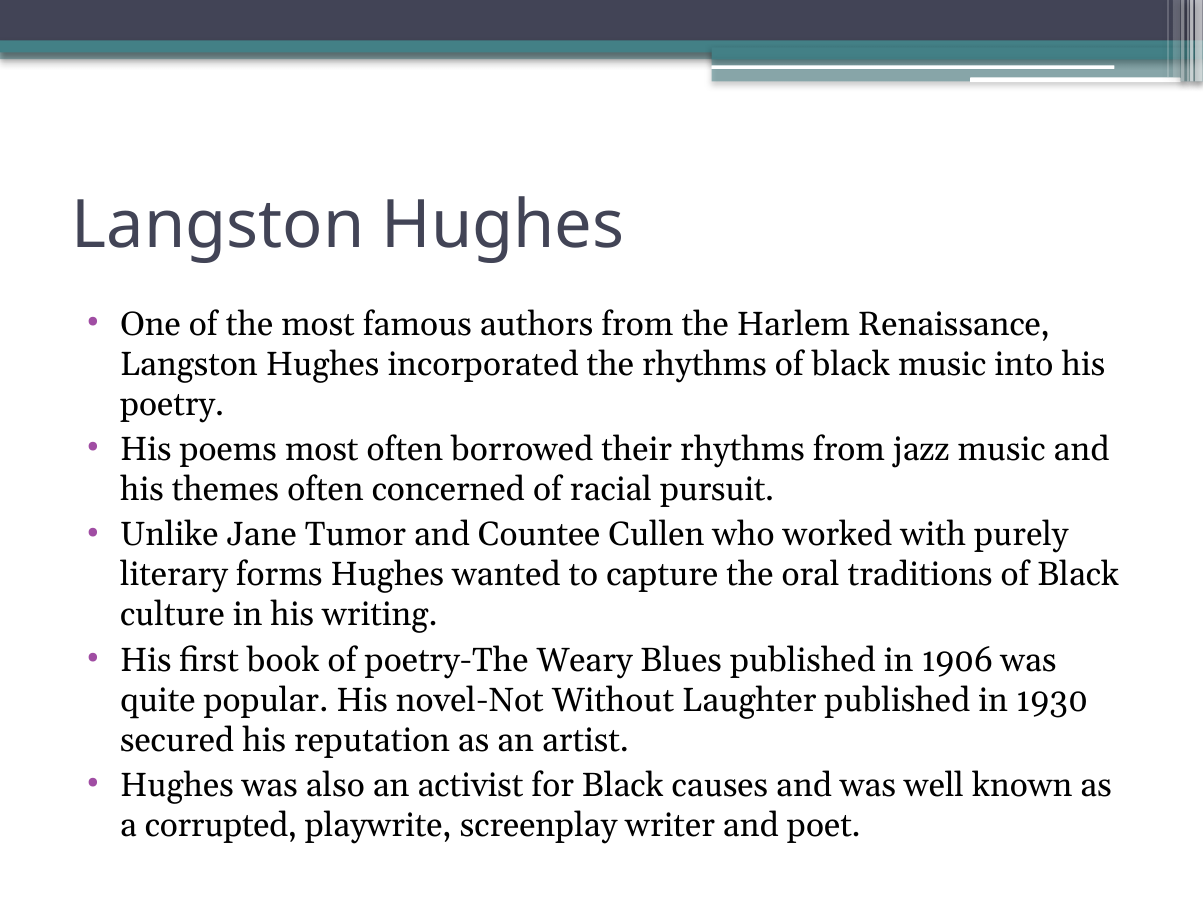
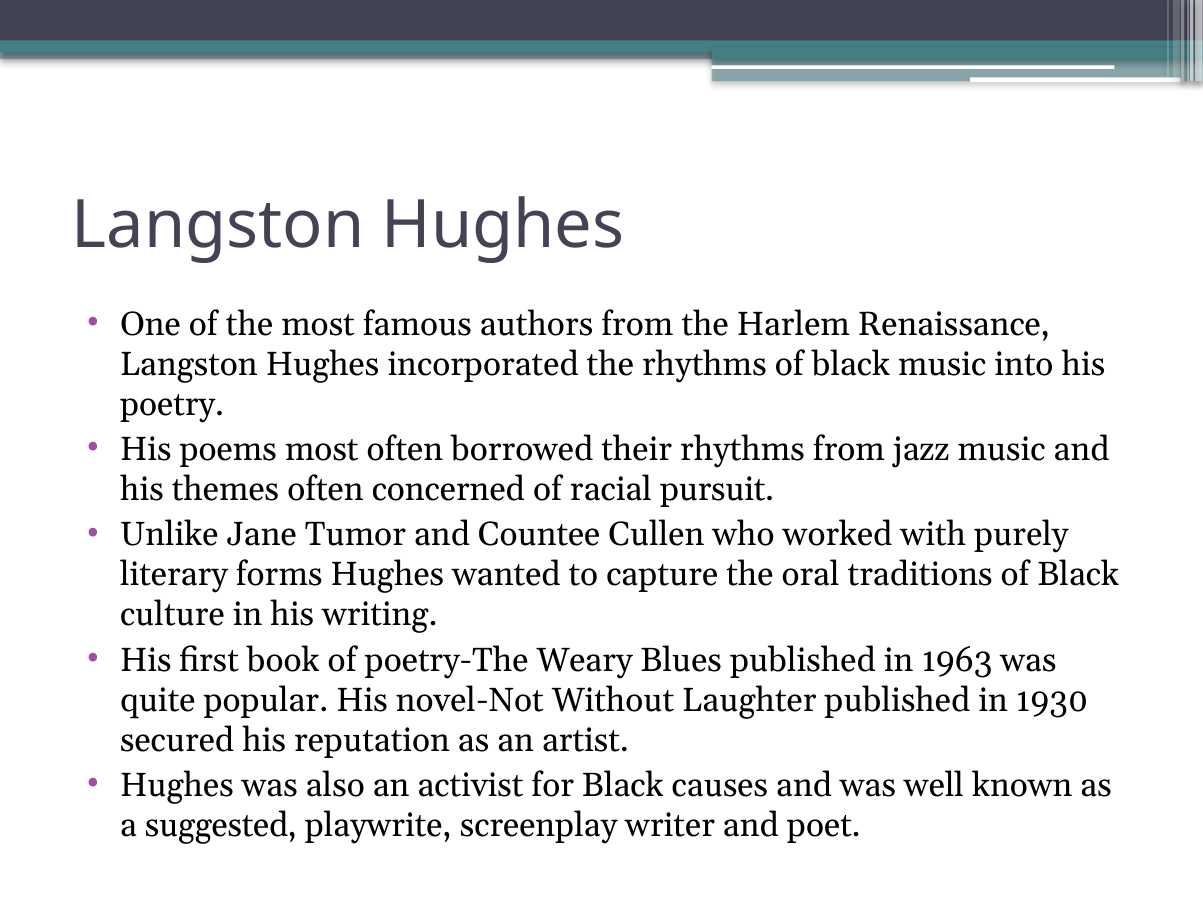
1906: 1906 -> 1963 (957, 660)
corrupted: corrupted -> suggested (221, 826)
